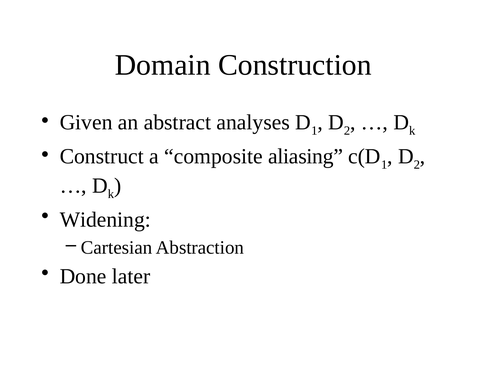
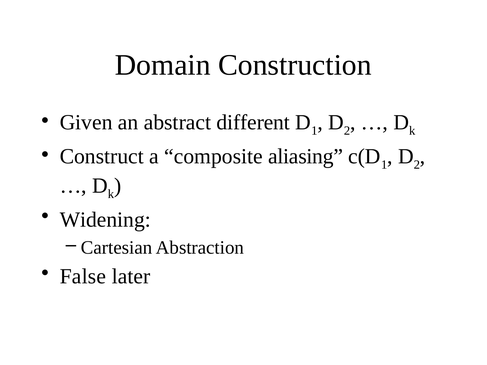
analyses: analyses -> different (253, 122)
Done: Done -> False (83, 277)
